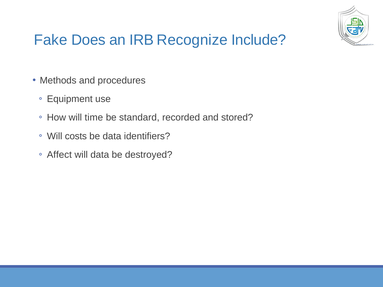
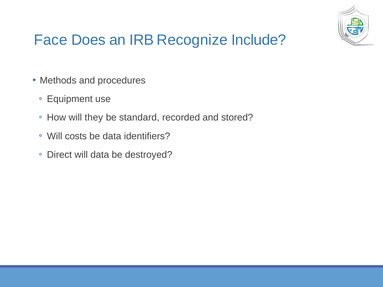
Fake: Fake -> Face (51, 40)
time: time -> they (94, 118)
Affect: Affect -> Direct (59, 155)
